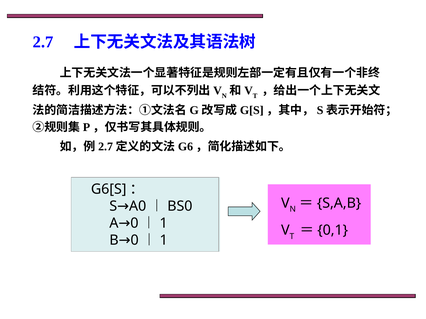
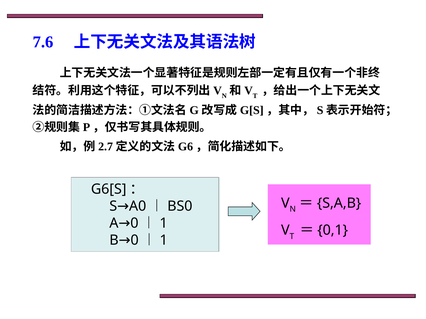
2.7: 2.7 -> 7.6 (43, 42)
